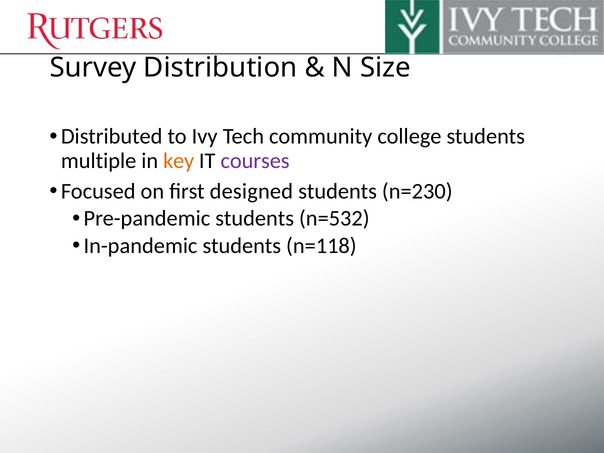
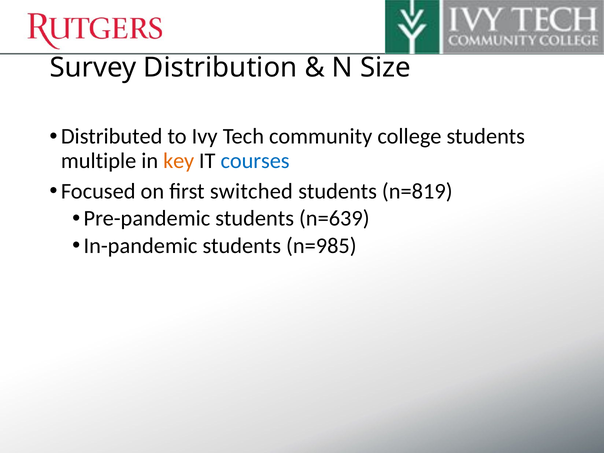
courses colour: purple -> blue (255, 161)
designed: designed -> switched (251, 191)
n=230: n=230 -> n=819 (417, 191)
n=532: n=532 -> n=639 (334, 219)
n=118: n=118 -> n=985 (321, 246)
